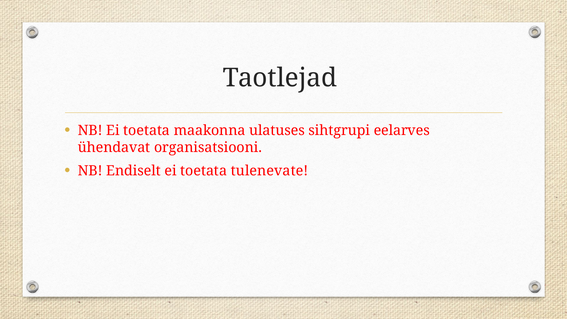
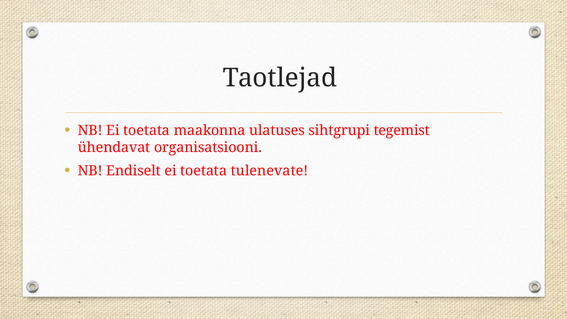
eelarves: eelarves -> tegemist (402, 131)
